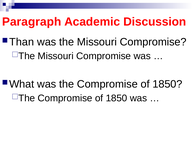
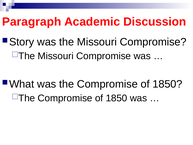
Than: Than -> Story (22, 42)
